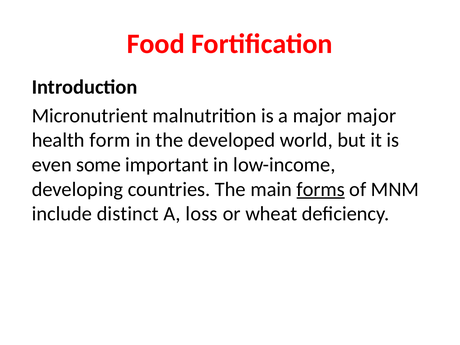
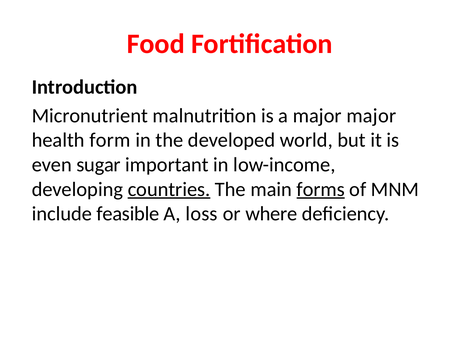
some: some -> sugar (99, 165)
countries underline: none -> present (169, 189)
distinct: distinct -> feasible (128, 214)
wheat: wheat -> where (271, 214)
